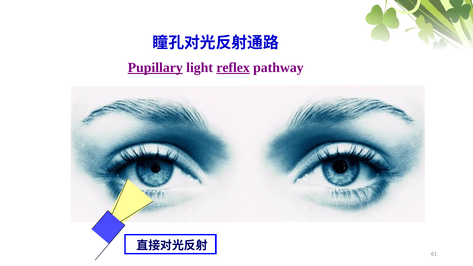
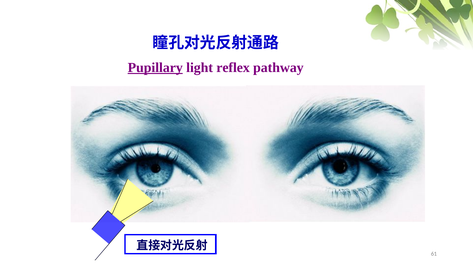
reflex underline: present -> none (233, 68)
